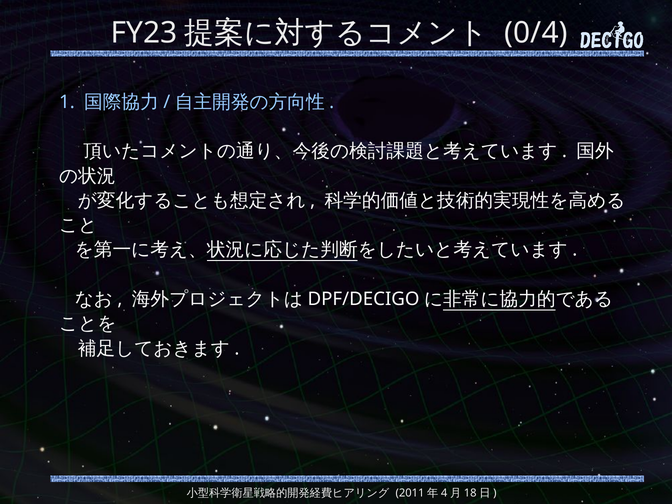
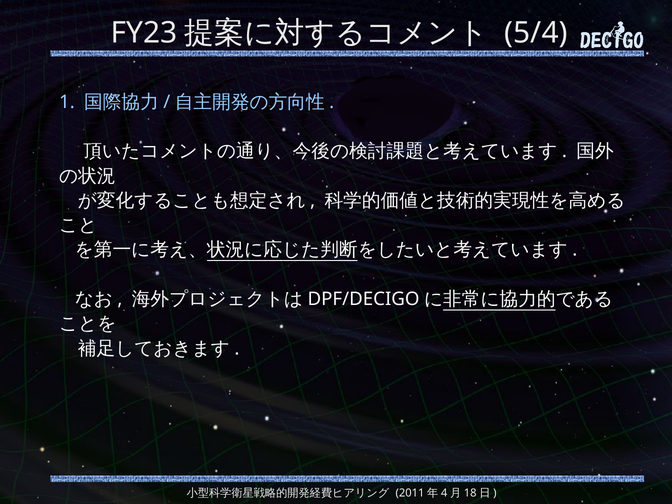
0/4: 0/4 -> 5/4 (536, 33)
